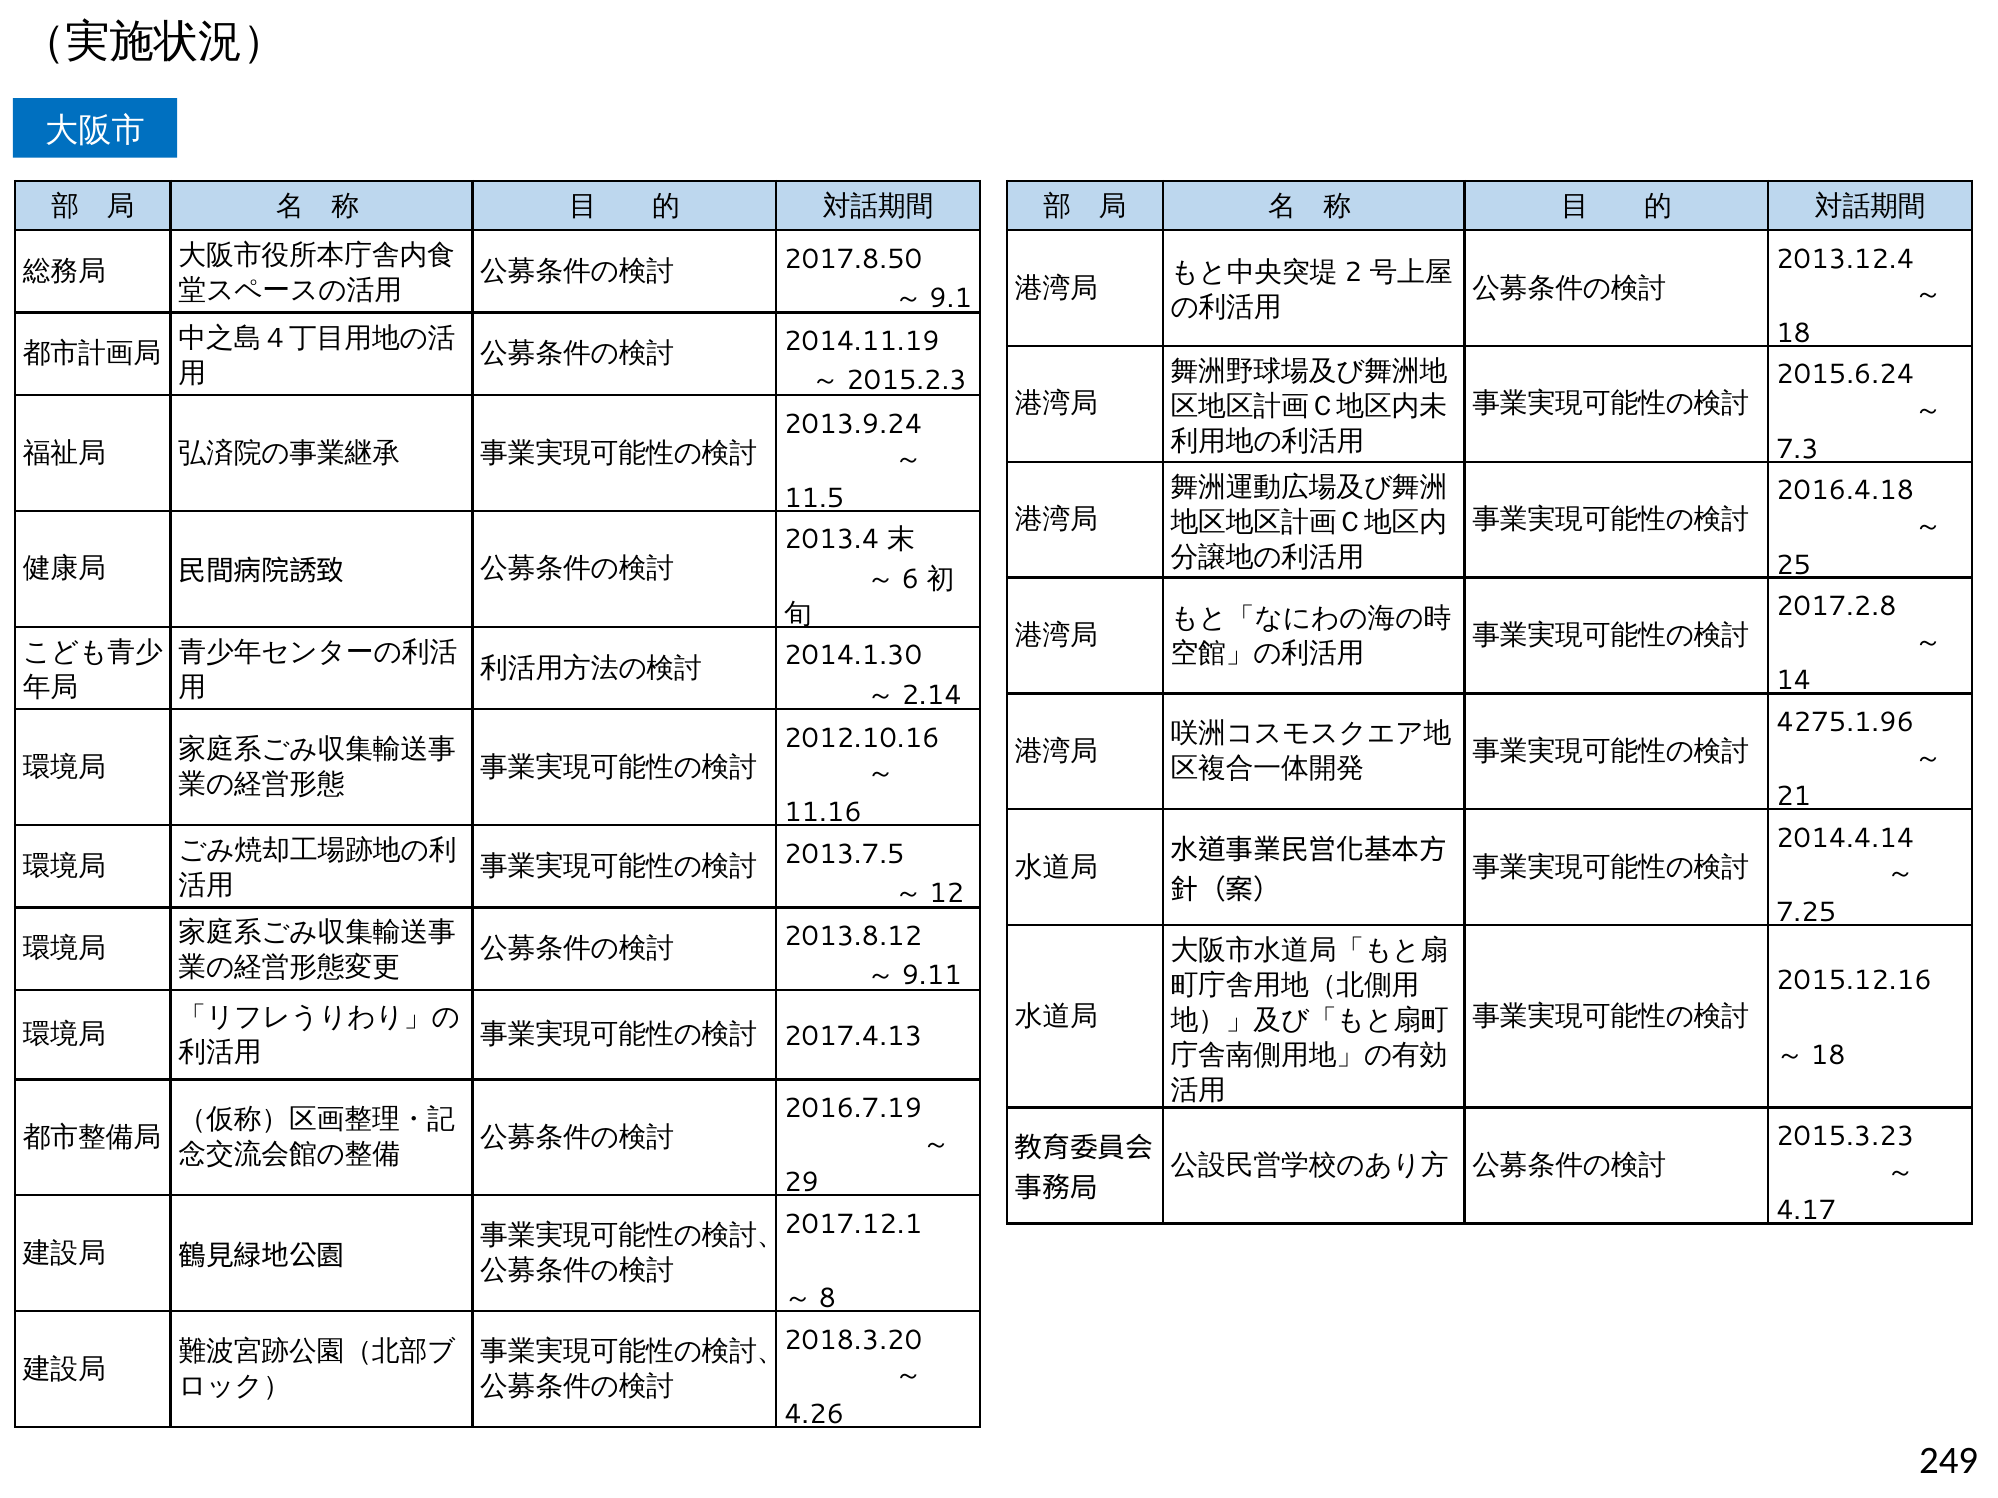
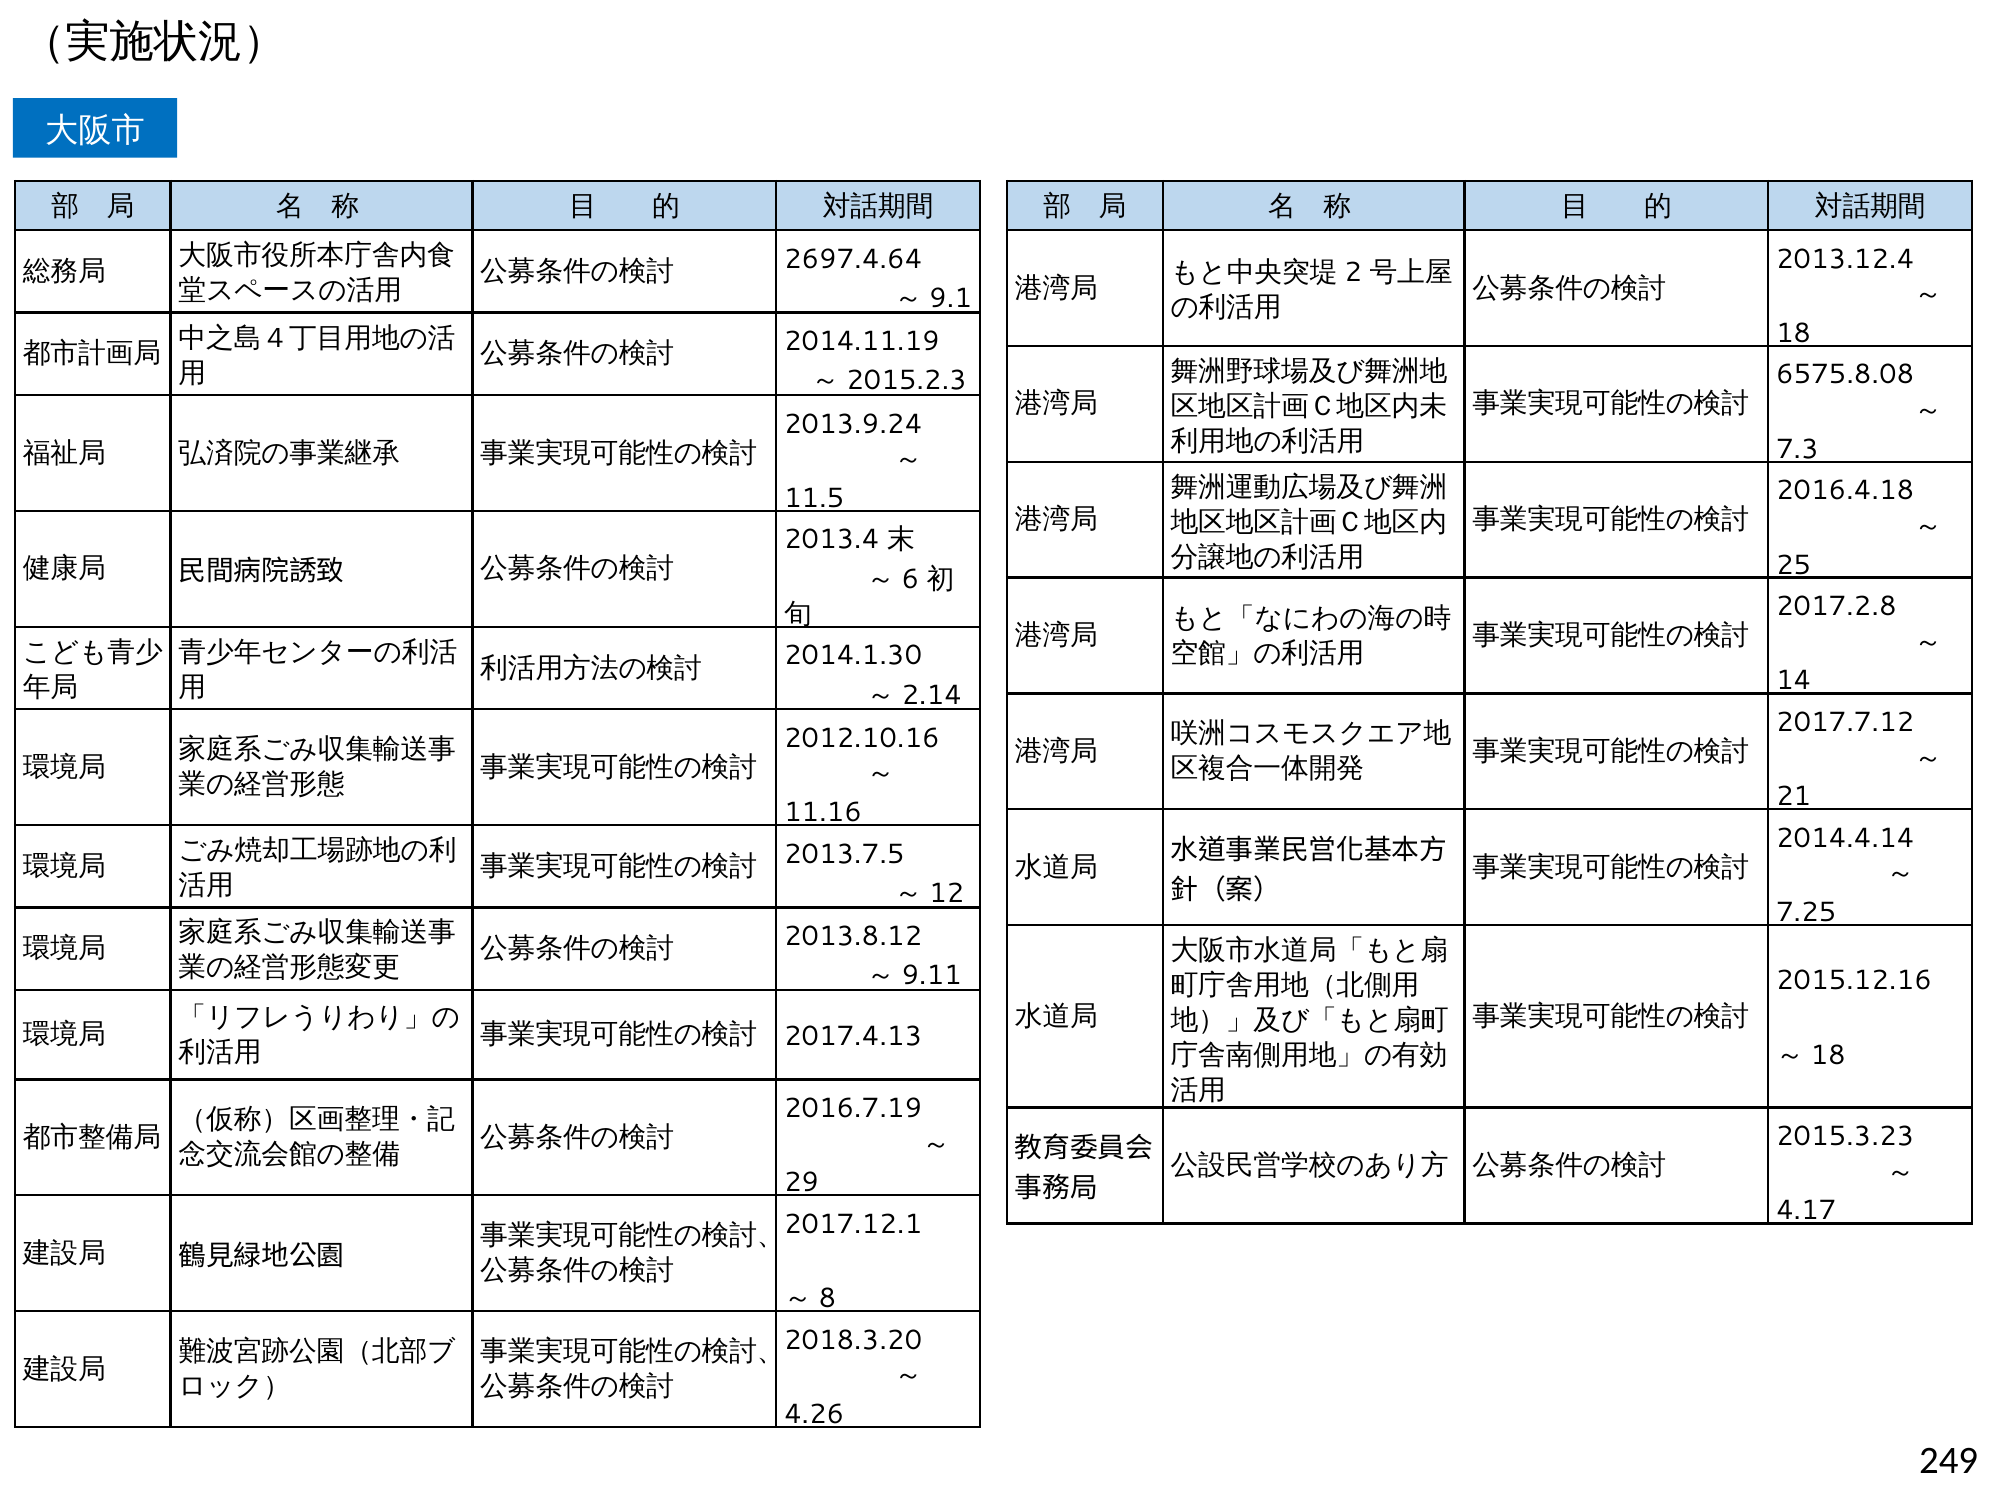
2017.8.50: 2017.8.50 -> 2697.4.64 (853, 259)
2015.6.24: 2015.6.24 -> 6575.8.08 (1845, 375)
4275.1.96: 4275.1.96 -> 2017.7.12 (1845, 723)
